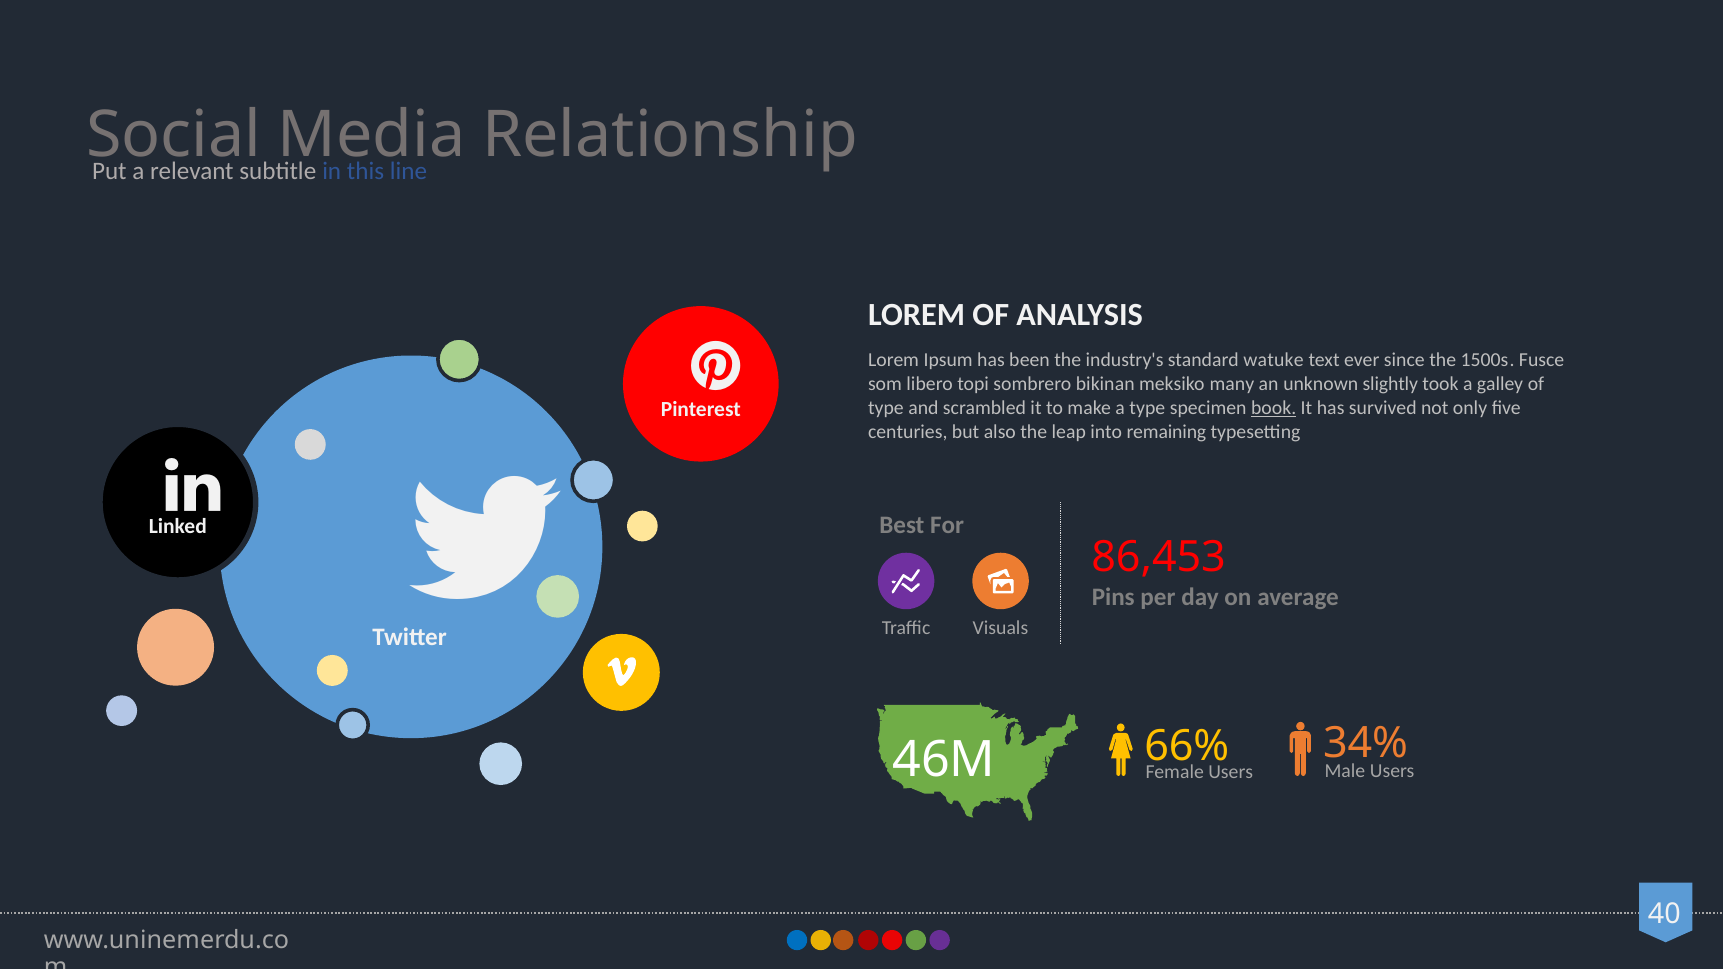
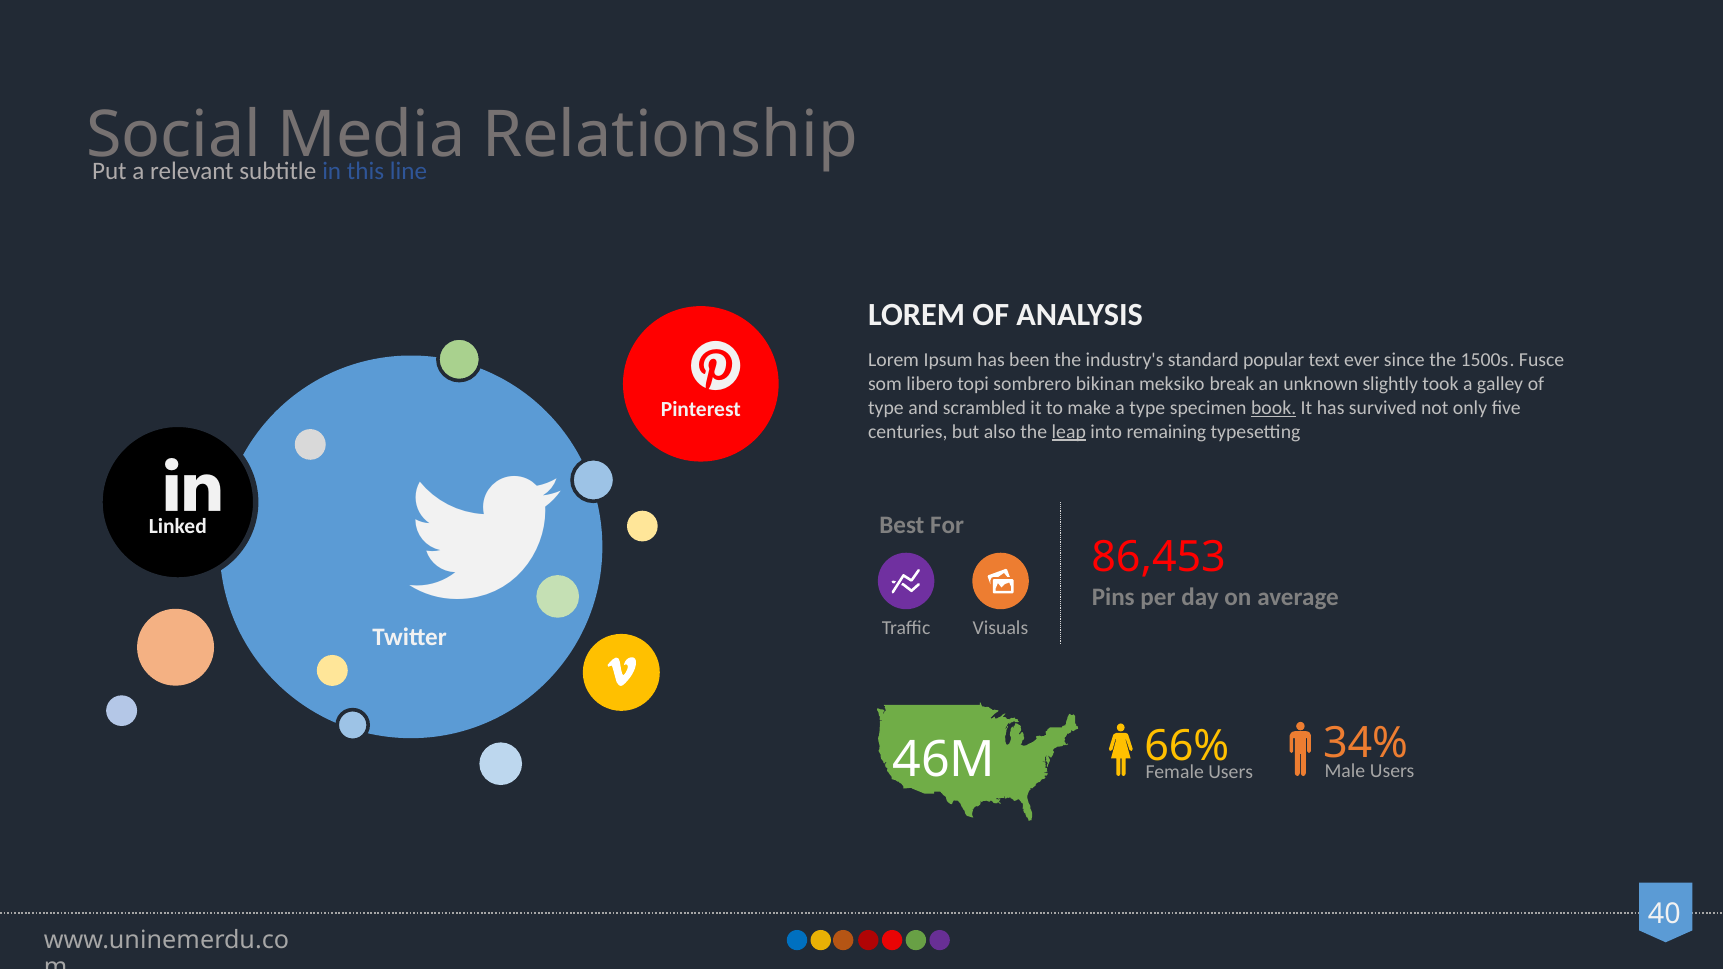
watuke: watuke -> popular (1274, 360)
many: many -> break (1232, 384)
leap underline: none -> present (1069, 432)
